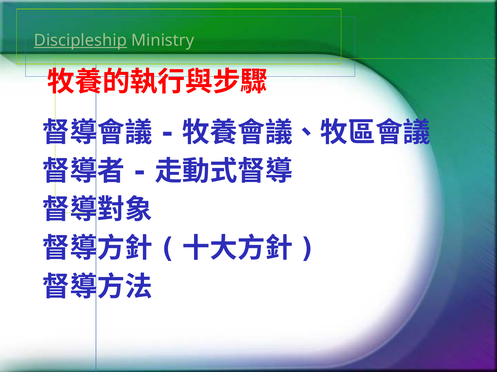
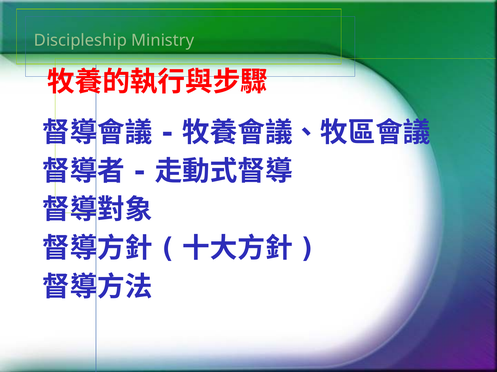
Discipleship underline: present -> none (80, 40)
